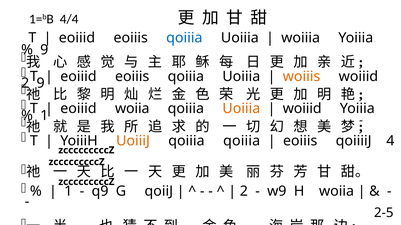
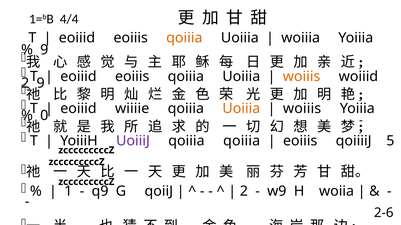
qoiiia colour: blue -> orange (184, 38)
eoiiid woiia: woiia -> wiiiie (132, 109)
woiiid: woiiid -> woiiis (302, 109)
1: 1 -> 0 (44, 116)
UoiiiJ colour: orange -> purple (133, 141)
4: 4 -> 5 (390, 141)
2-5: 2-5 -> 2-6 (384, 213)
